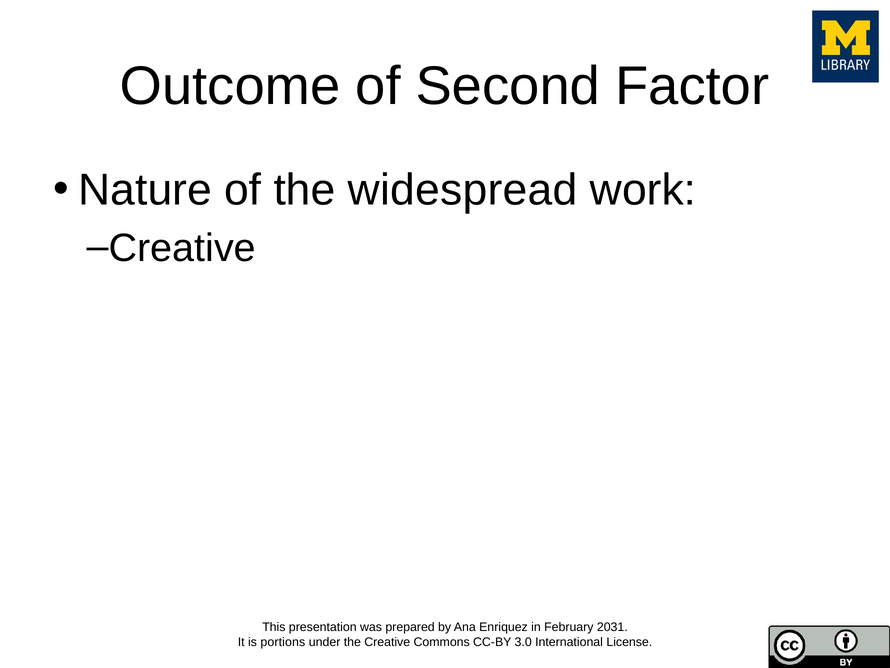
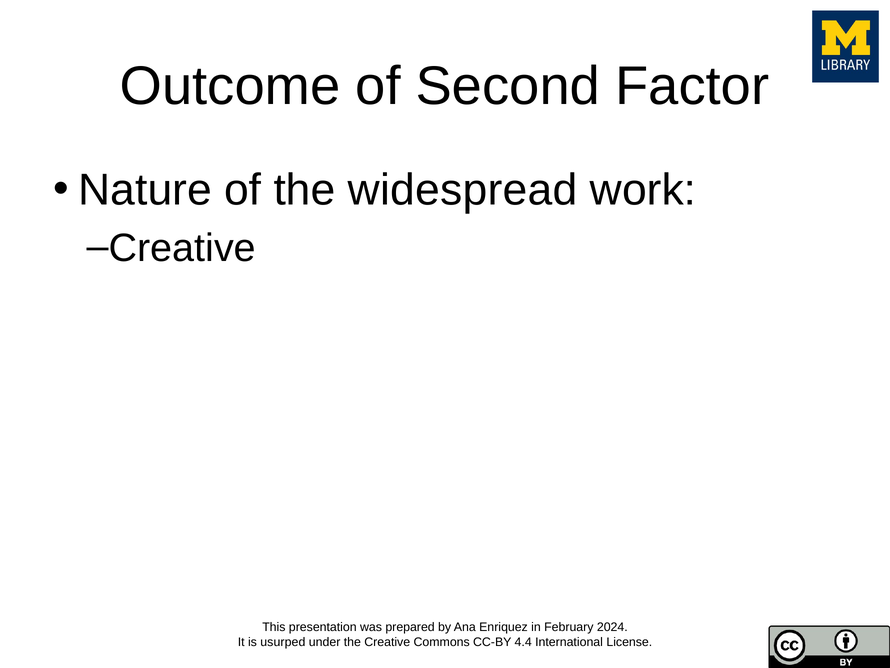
2031: 2031 -> 2024 (612, 627)
portions: portions -> usurped (283, 642)
3.0: 3.0 -> 4.4 (523, 642)
